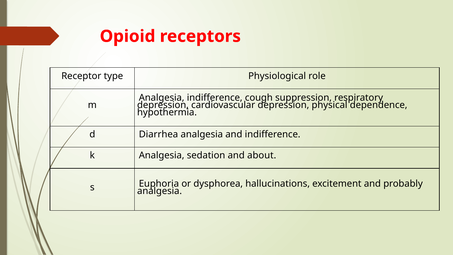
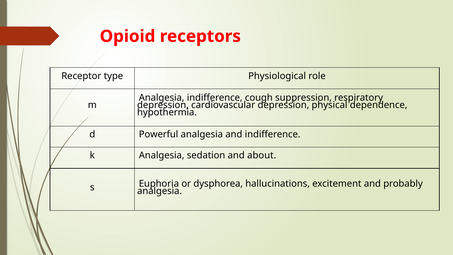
Diarrhea: Diarrhea -> Powerful (159, 134)
